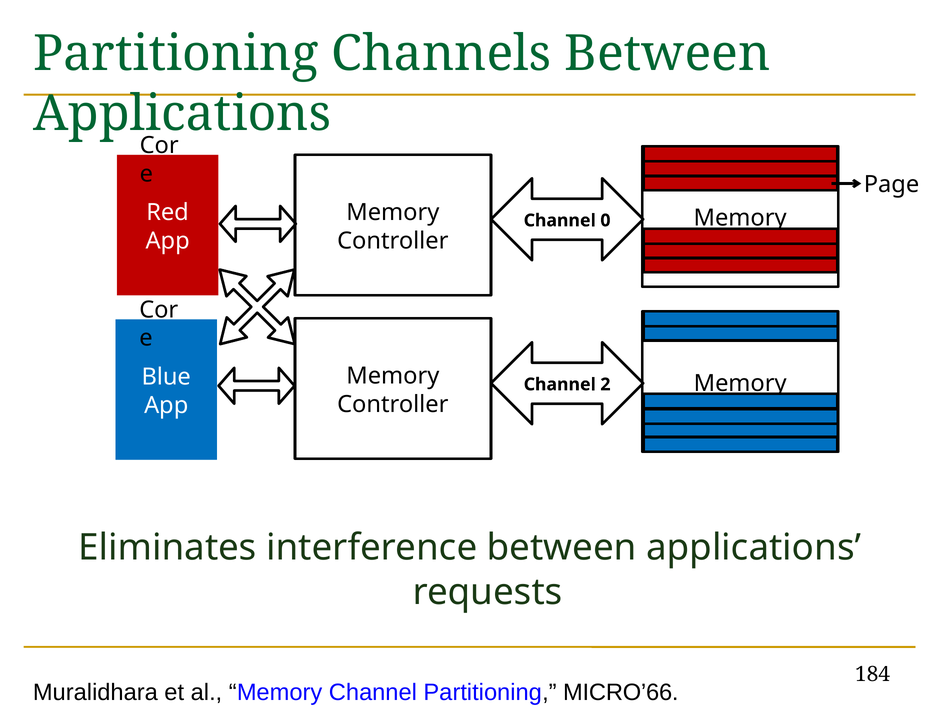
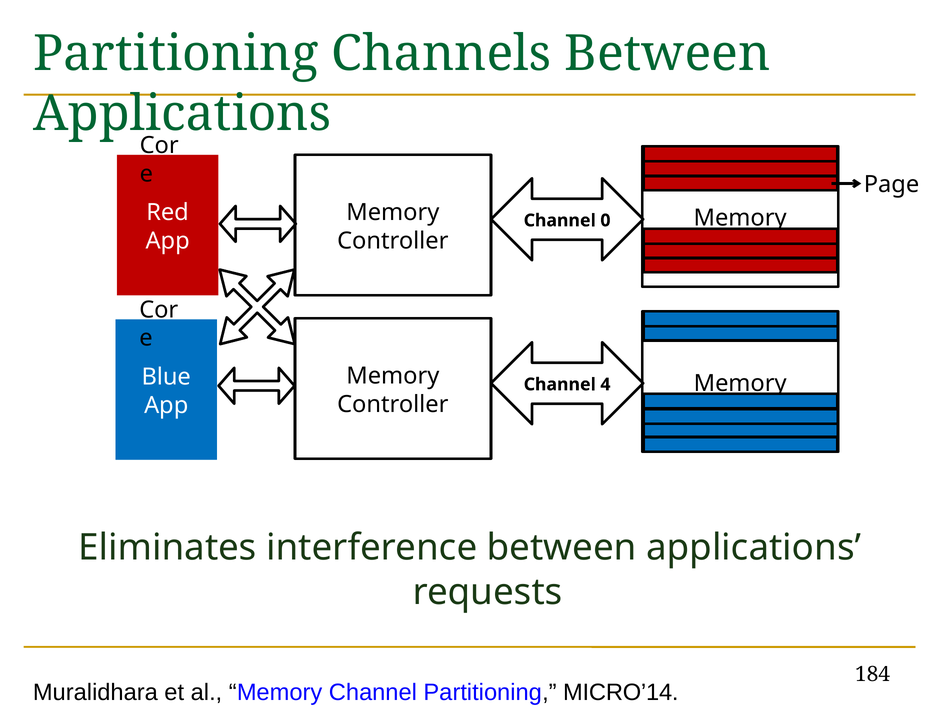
2: 2 -> 4 (605, 385)
MICRO’66: MICRO’66 -> MICRO’14 (621, 692)
